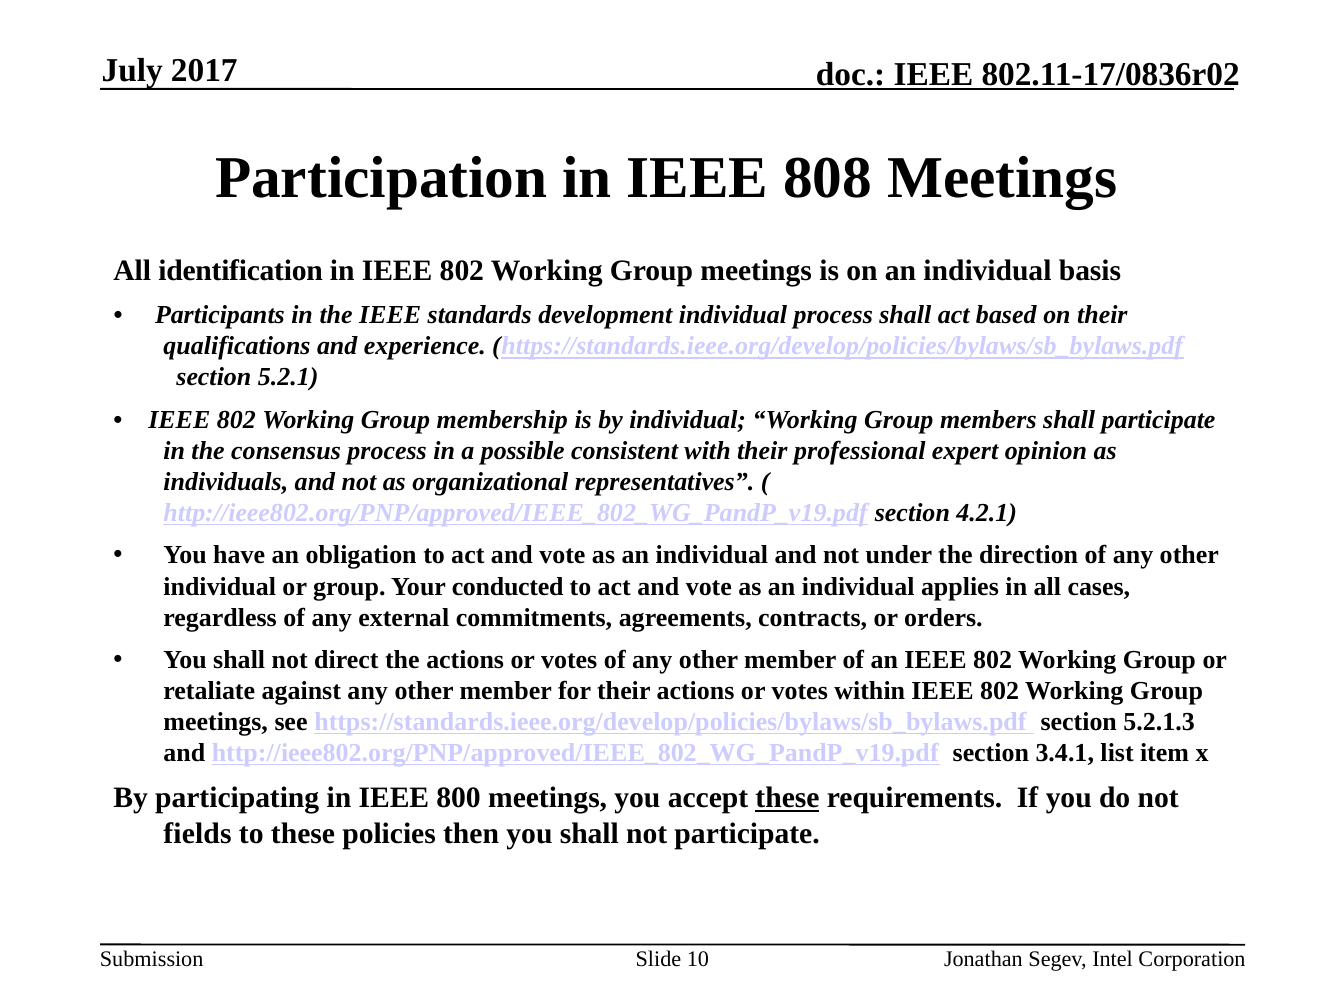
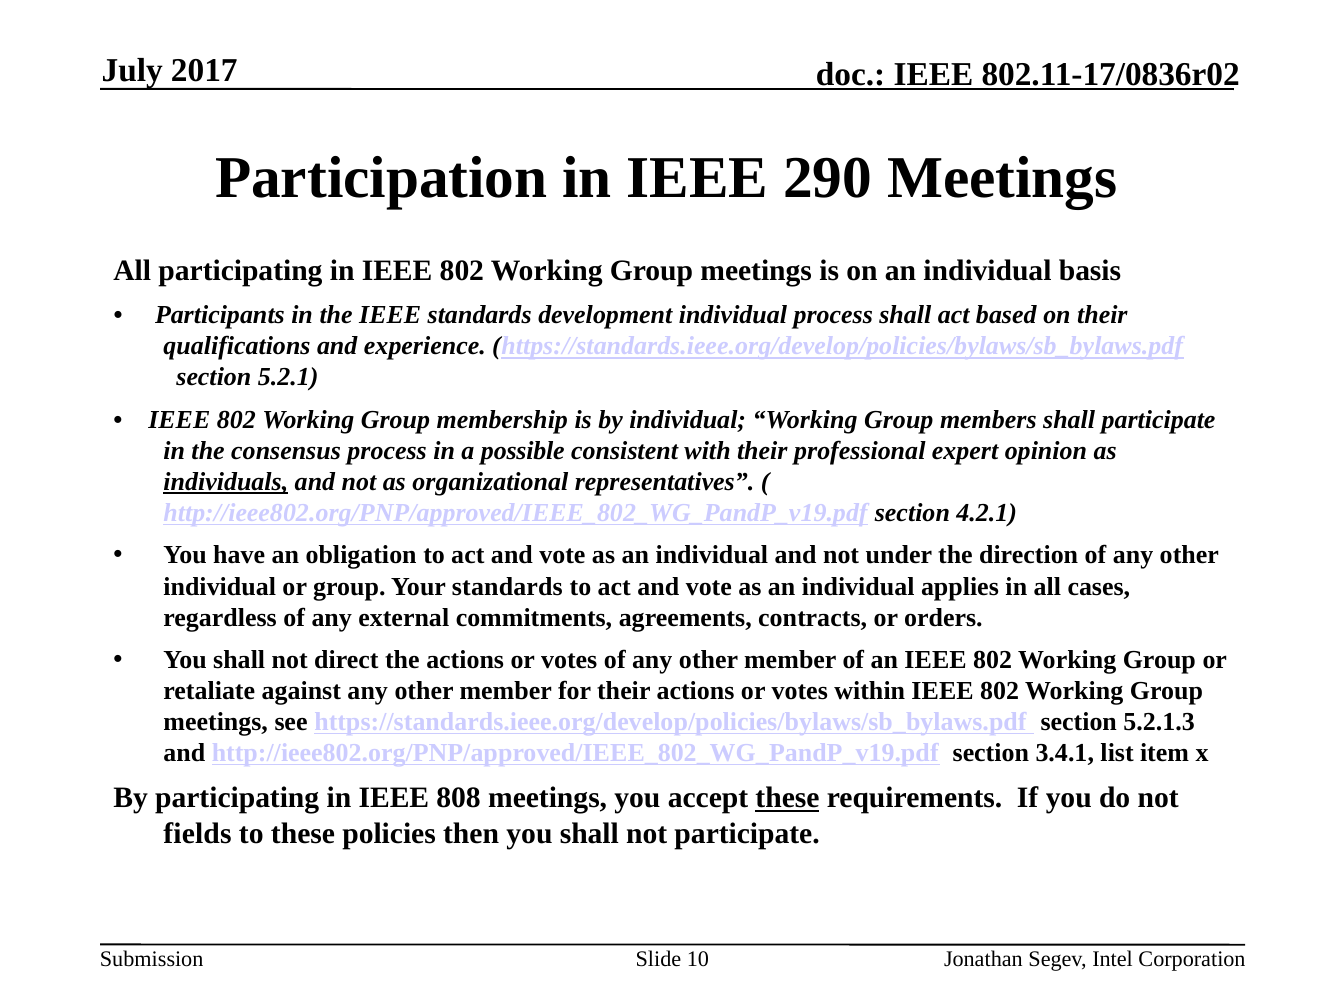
808: 808 -> 290 (828, 178)
All identification: identification -> participating (240, 271)
individuals underline: none -> present (226, 482)
Your conducted: conducted -> standards (507, 587)
800: 800 -> 808 (459, 798)
